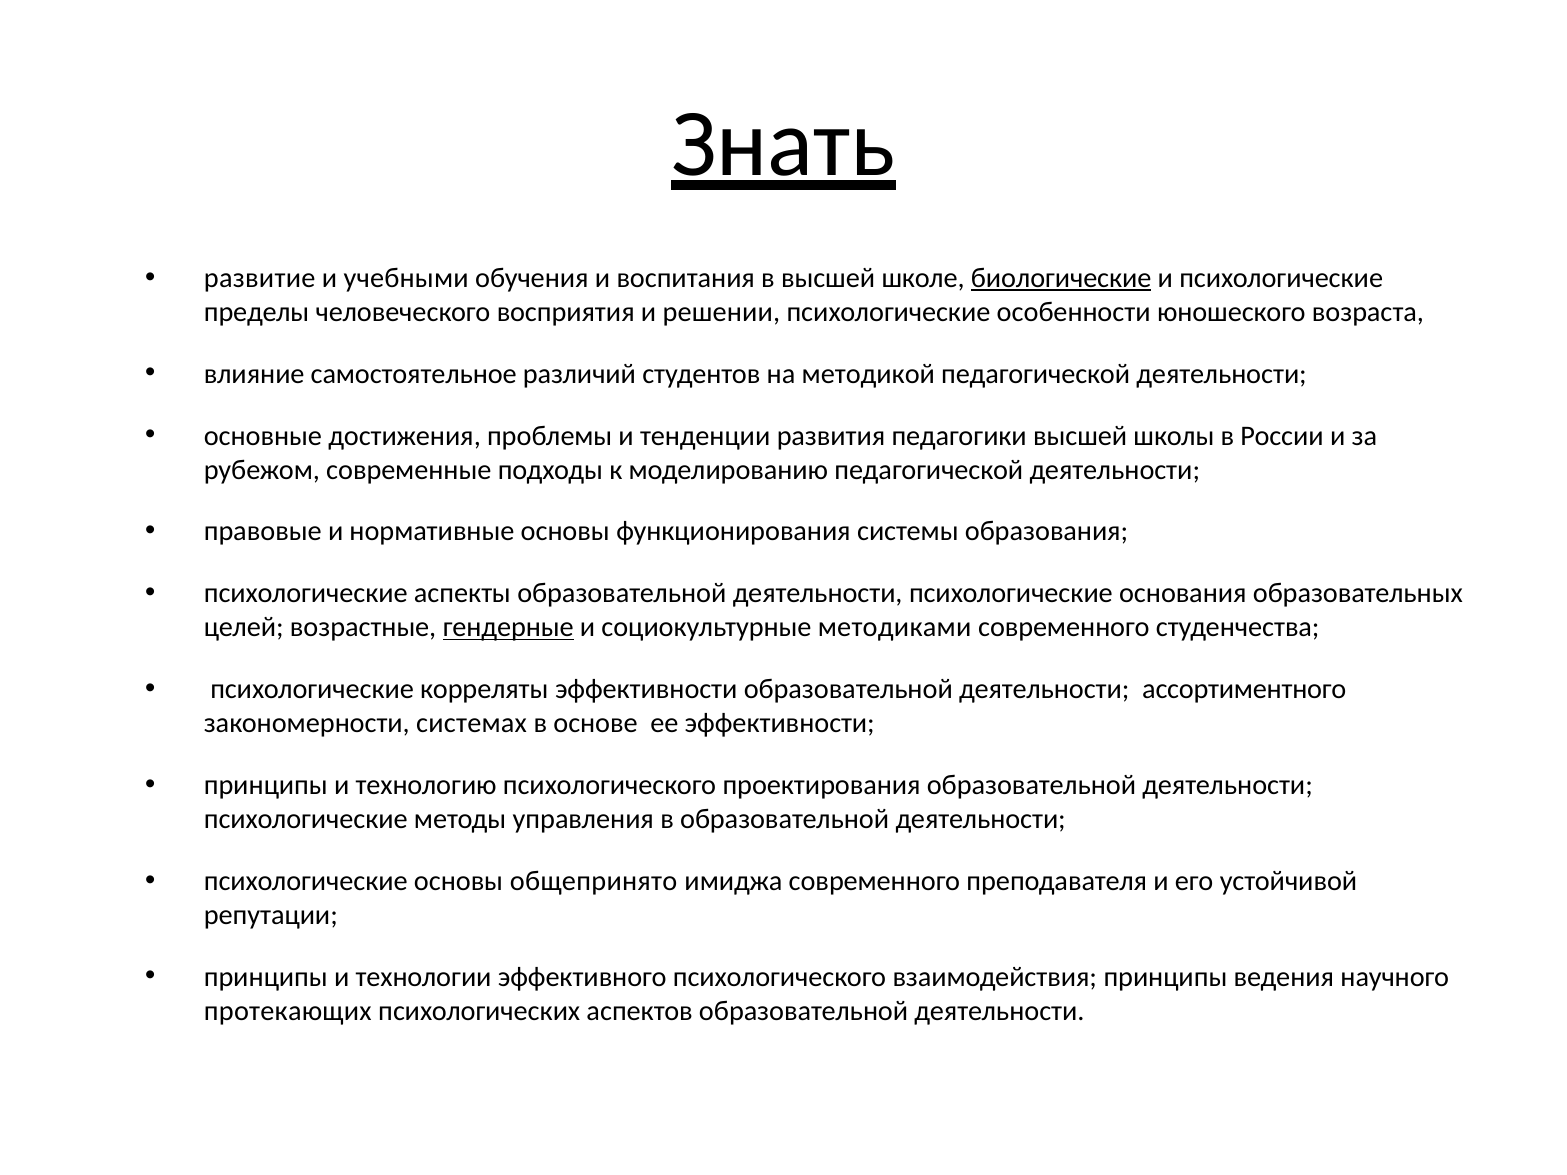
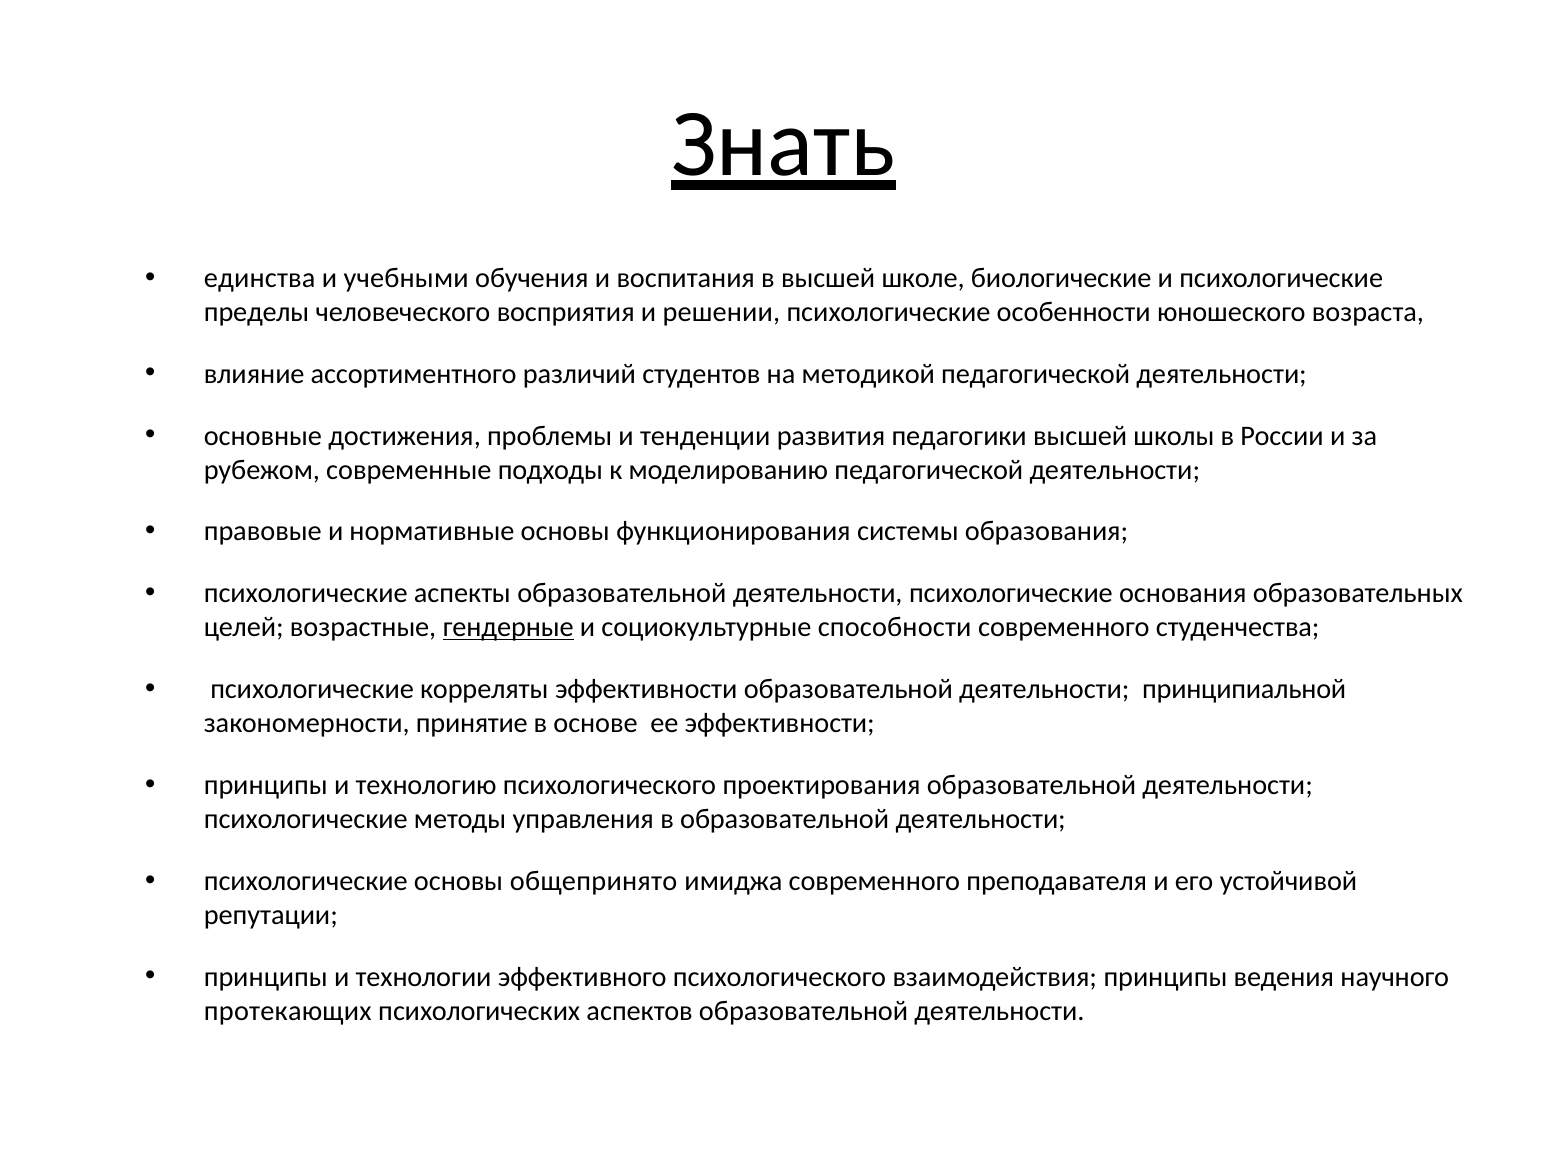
развитие: развитие -> единства (260, 278)
биологические underline: present -> none (1061, 278)
самостоятельное: самостоятельное -> ассортиментного (414, 374)
методиками: методиками -> способности (895, 628)
ассортиментного: ассортиментного -> принципиальной (1244, 689)
системах: системах -> принятие (472, 723)
